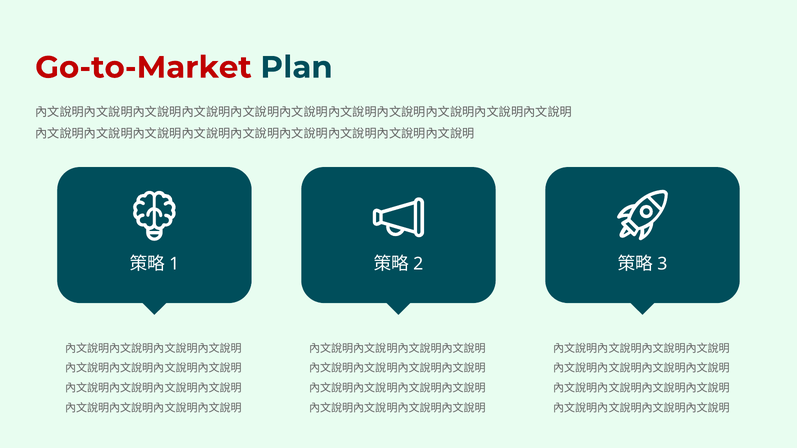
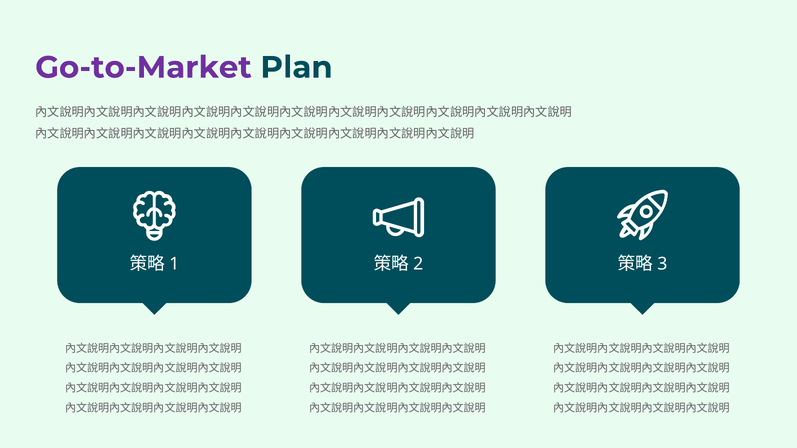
Go-to-Market colour: red -> purple (143, 68)
